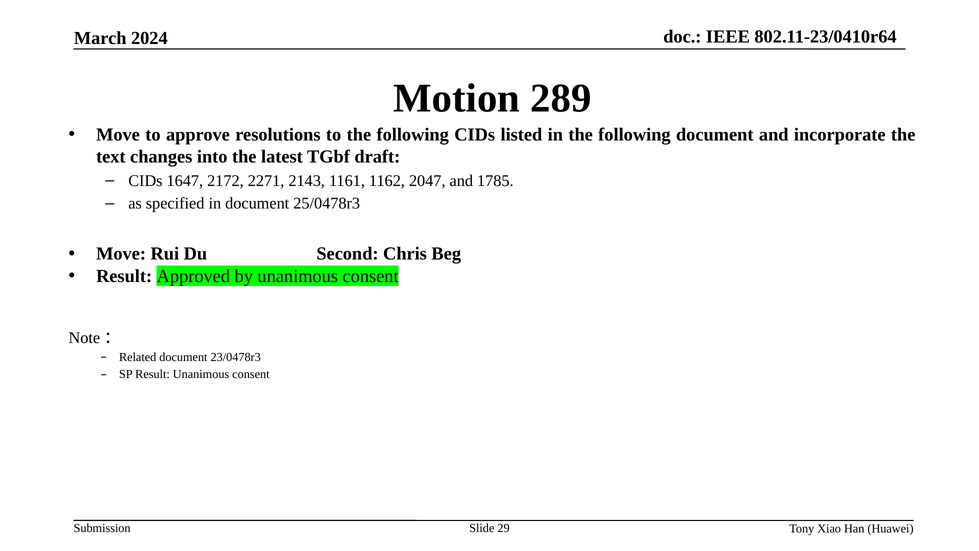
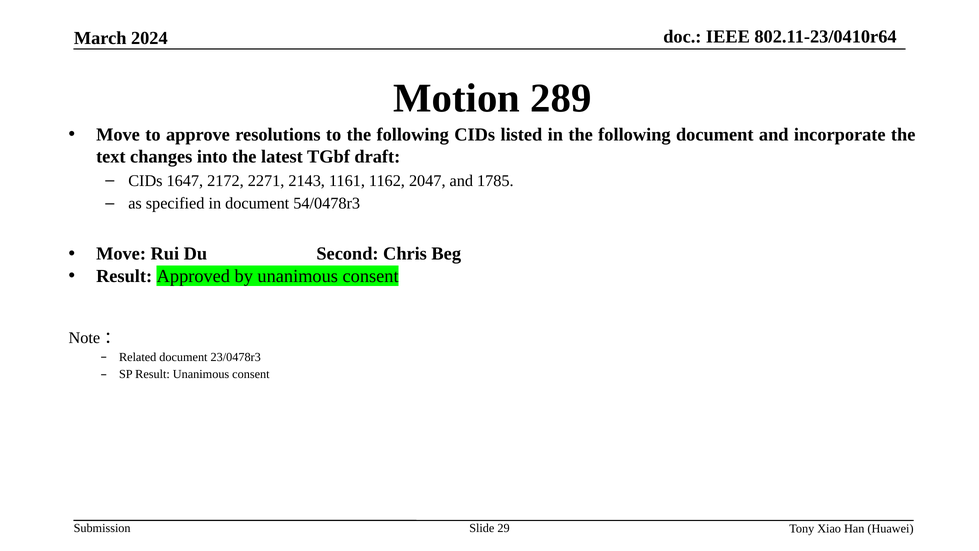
25/0478r3: 25/0478r3 -> 54/0478r3 (327, 203)
